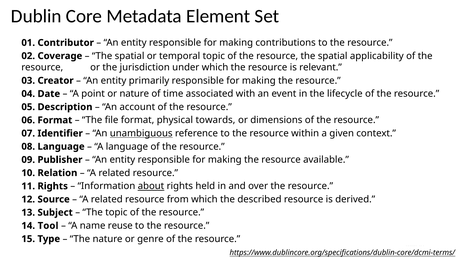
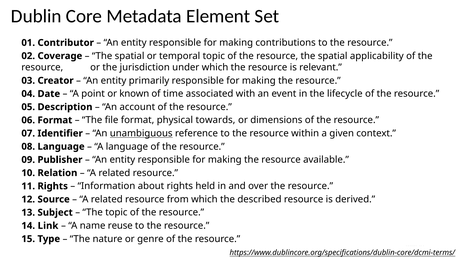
or nature: nature -> known (134, 94)
about underline: present -> none (151, 186)
Tool: Tool -> Link (48, 226)
